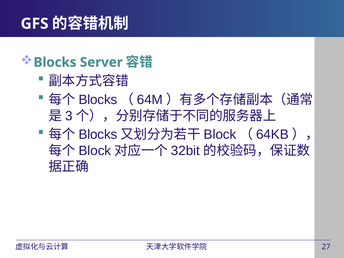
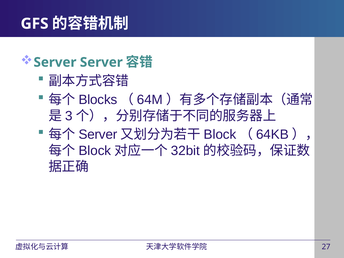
Blocks: Blocks -> Server (55, 62)
Blocks: Blocks -> Server (98, 135)
